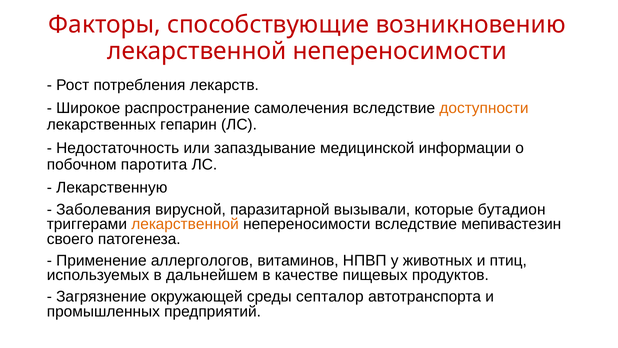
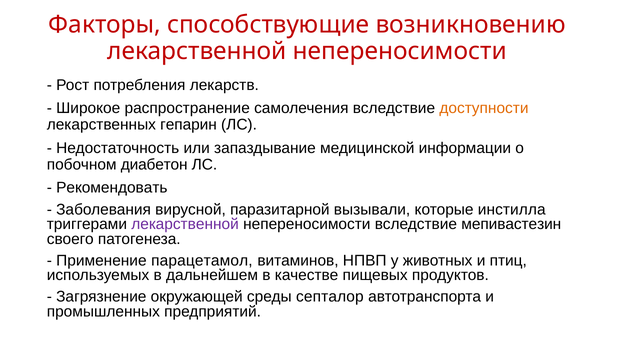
паротита: паротита -> диабетон (154, 164)
Лекарственную: Лекарственную -> Рекомендовать (112, 188)
бутадион: бутадион -> инстилла (512, 209)
лекарственной colour: orange -> purple (185, 224)
аллергологов: аллергологов -> парацетамол (202, 260)
